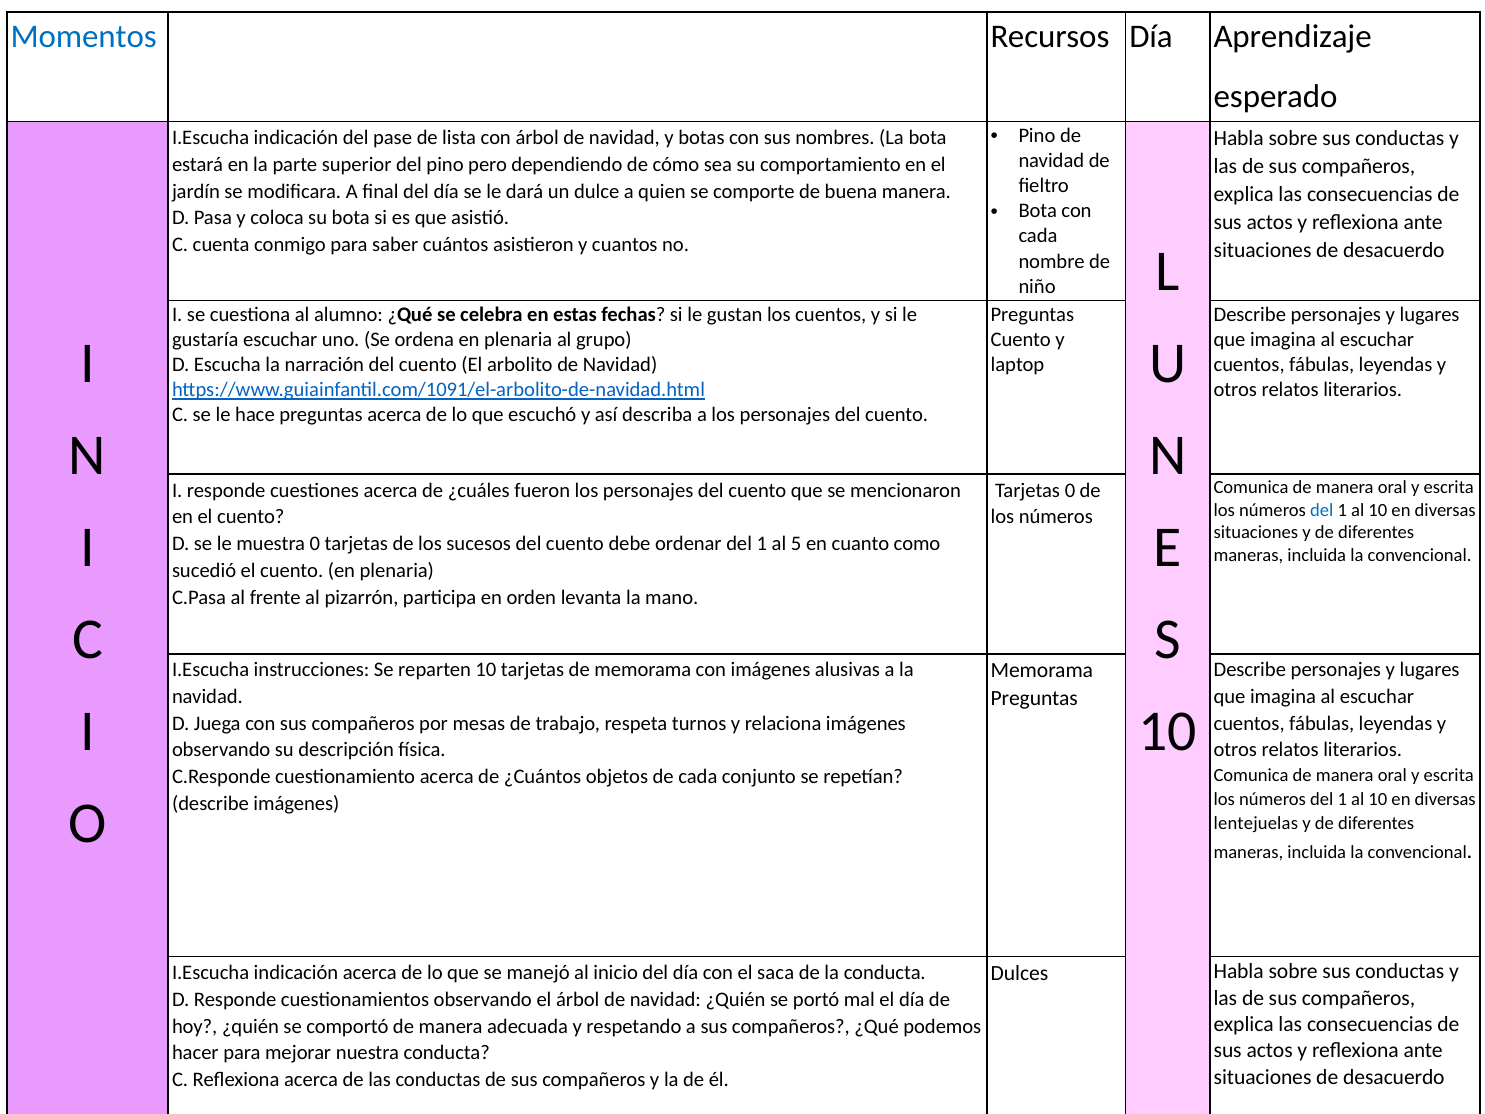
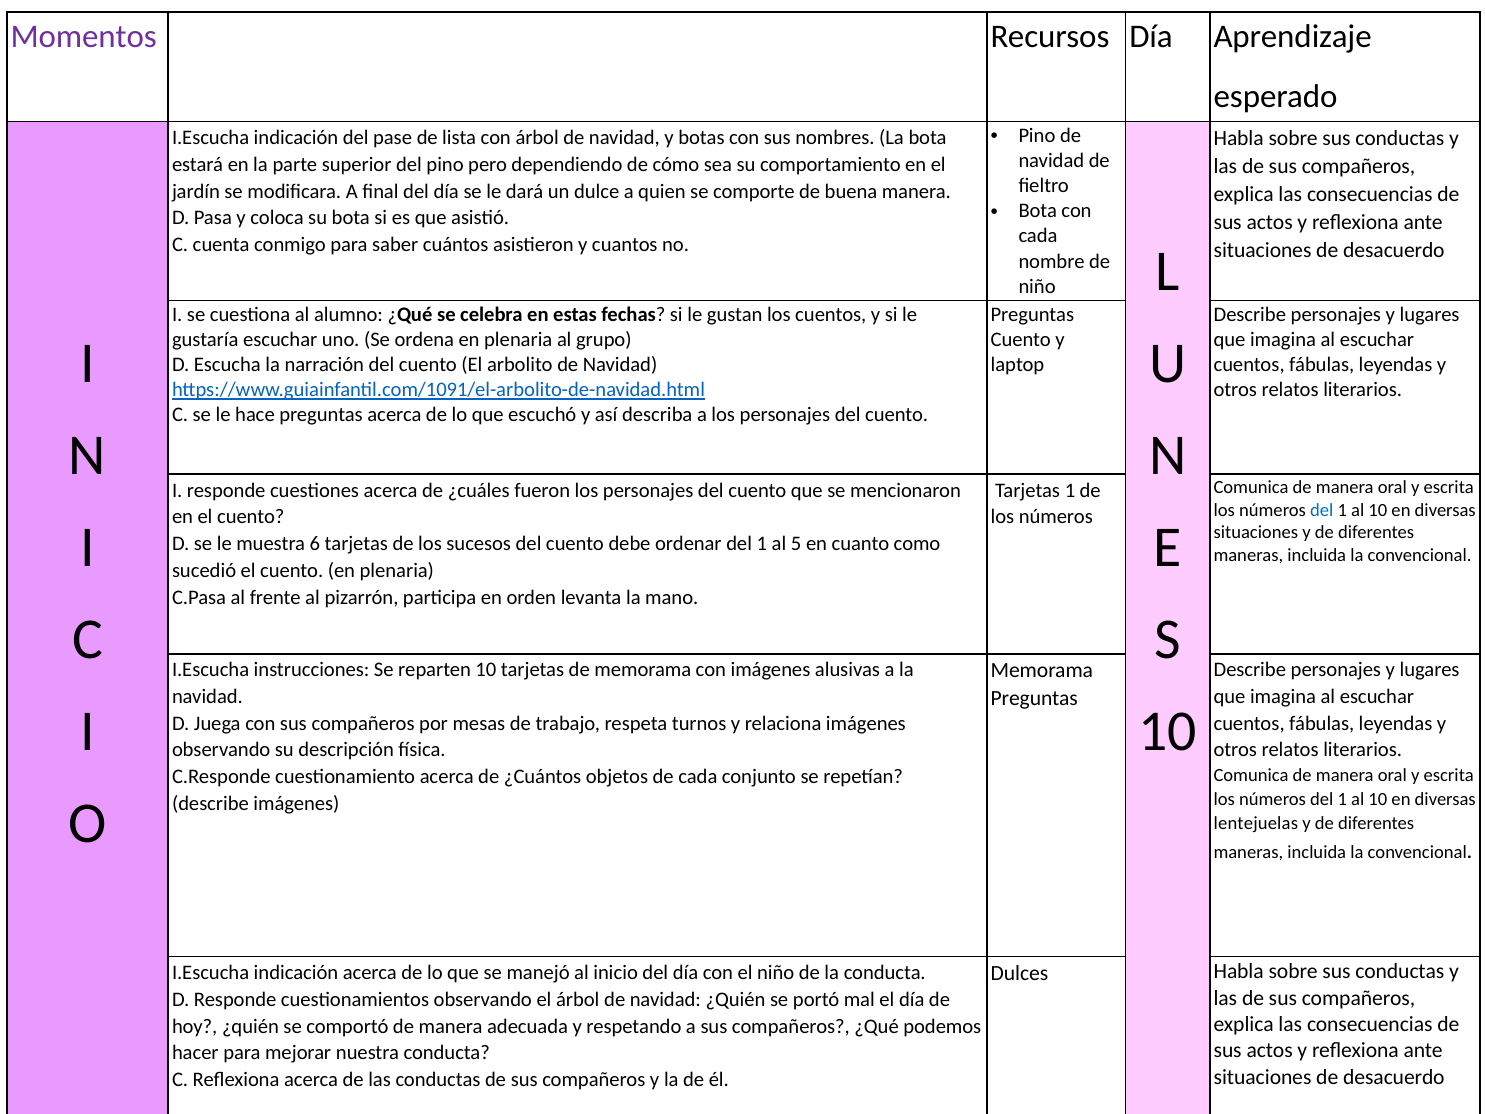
Momentos colour: blue -> purple (84, 37)
Tarjetas 0: 0 -> 1 (1070, 490)
muestra 0: 0 -> 6 (315, 544)
el saca: saca -> niño (776, 973)
